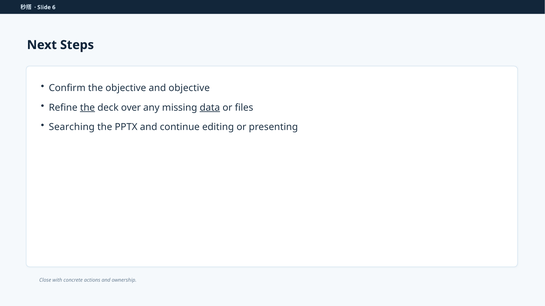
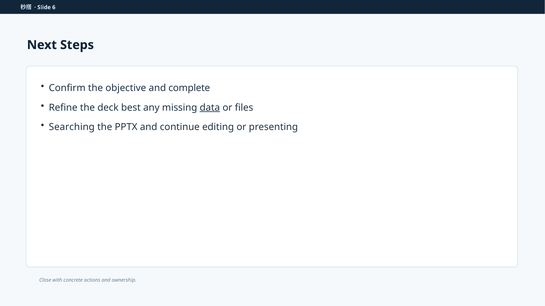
and objective: objective -> complete (189, 88)
the underline: present -> none (87, 108)
over: over -> best (131, 108)
